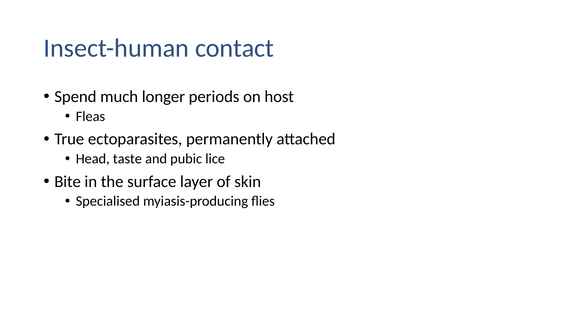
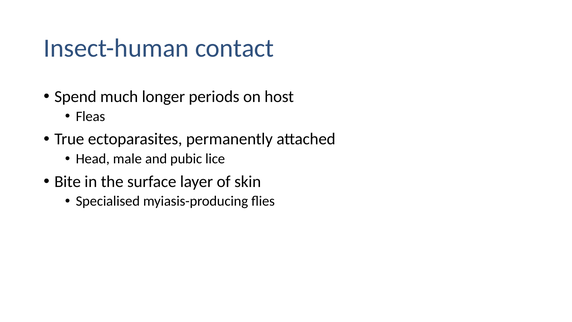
taste: taste -> male (127, 159)
